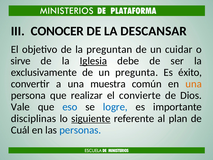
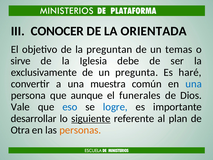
DESCANSAR: DESCANSAR -> ORIENTADA (154, 31)
cuidar: cuidar -> temas (179, 49)
Iglesia underline: present -> none (93, 61)
éxito: éxito -> haré (190, 72)
una colour: orange -> blue (194, 84)
realizar: realizar -> aunque (87, 95)
convierte: convierte -> funerales (140, 95)
disciplinas: disciplinas -> desarrollar (34, 118)
Cuál: Cuál -> Otra (20, 130)
personas colour: blue -> orange (80, 130)
